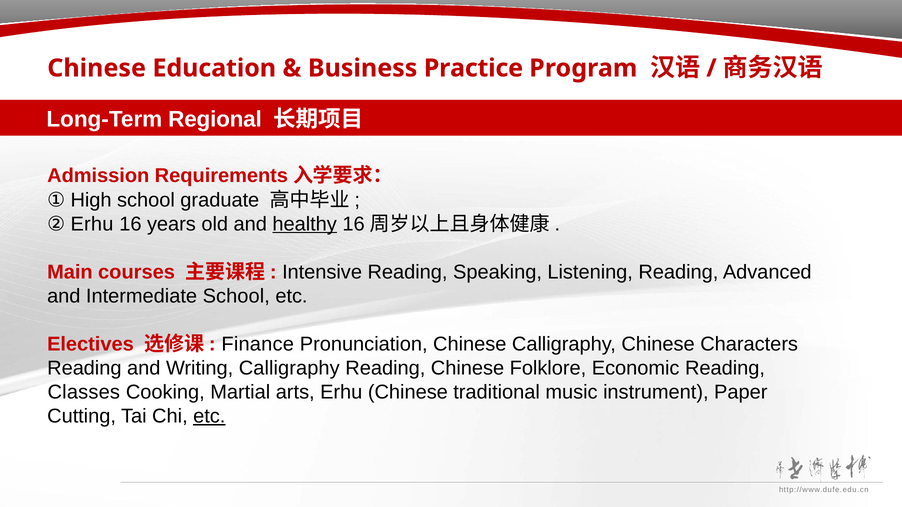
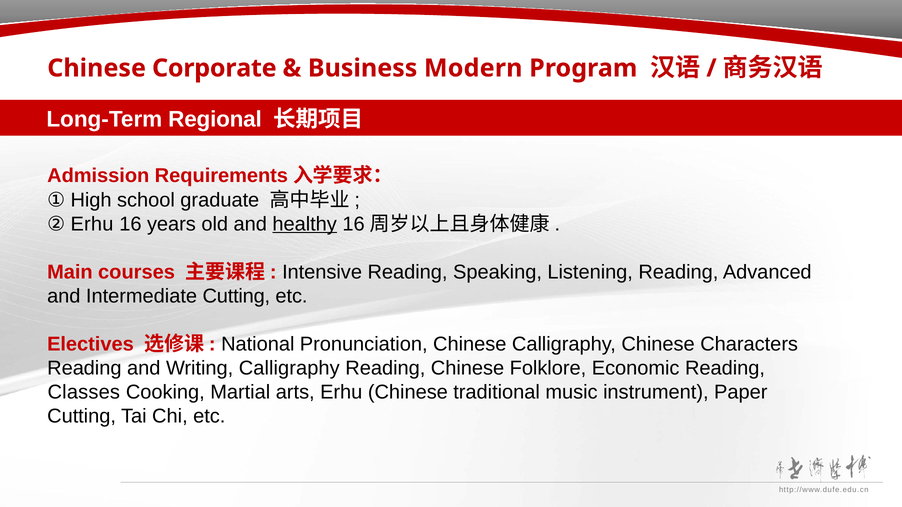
Education: Education -> Corporate (214, 68)
Practice: Practice -> Modern (473, 68)
Intermediate School: School -> Cutting (236, 296)
Finance: Finance -> National (258, 344)
etc underline: present -> none (209, 416)
